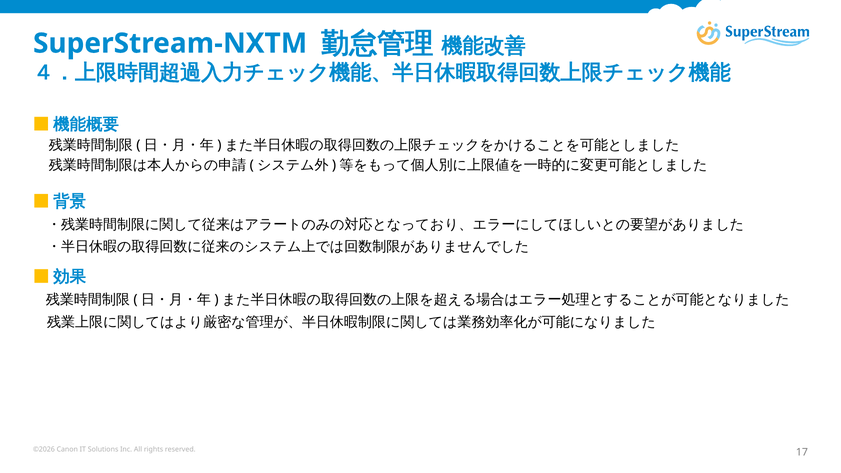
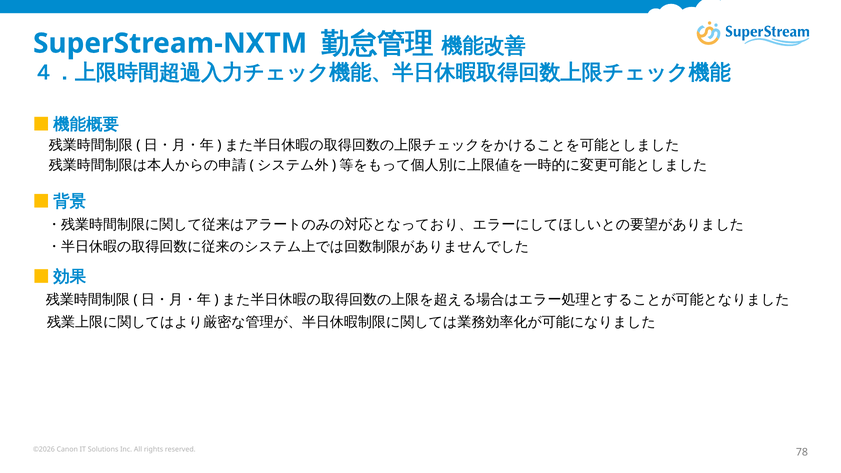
17: 17 -> 78 (802, 452)
